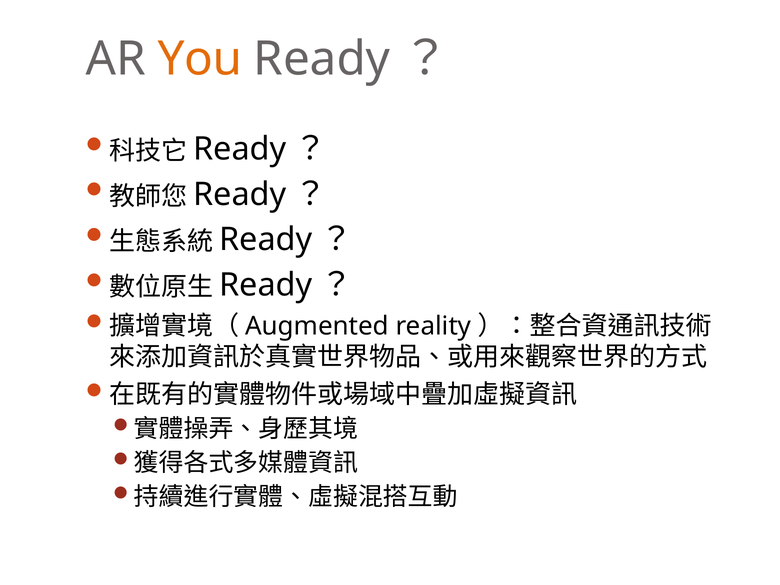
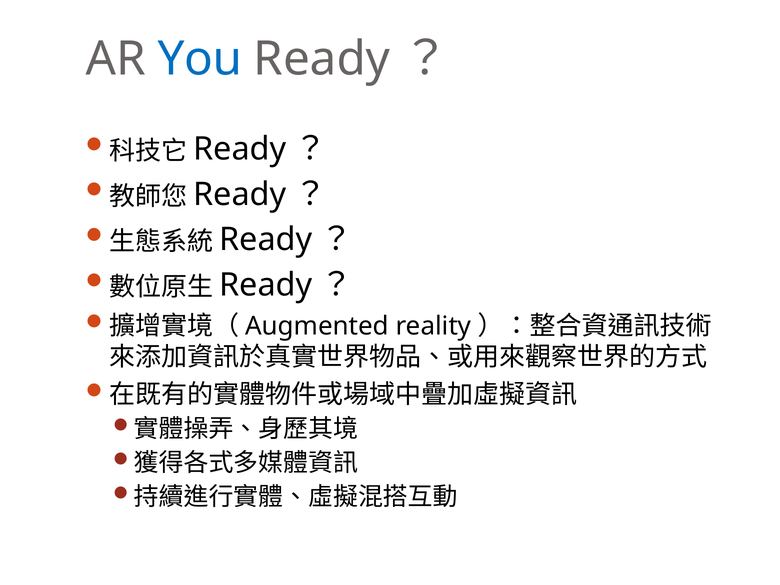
You colour: orange -> blue (200, 59)
